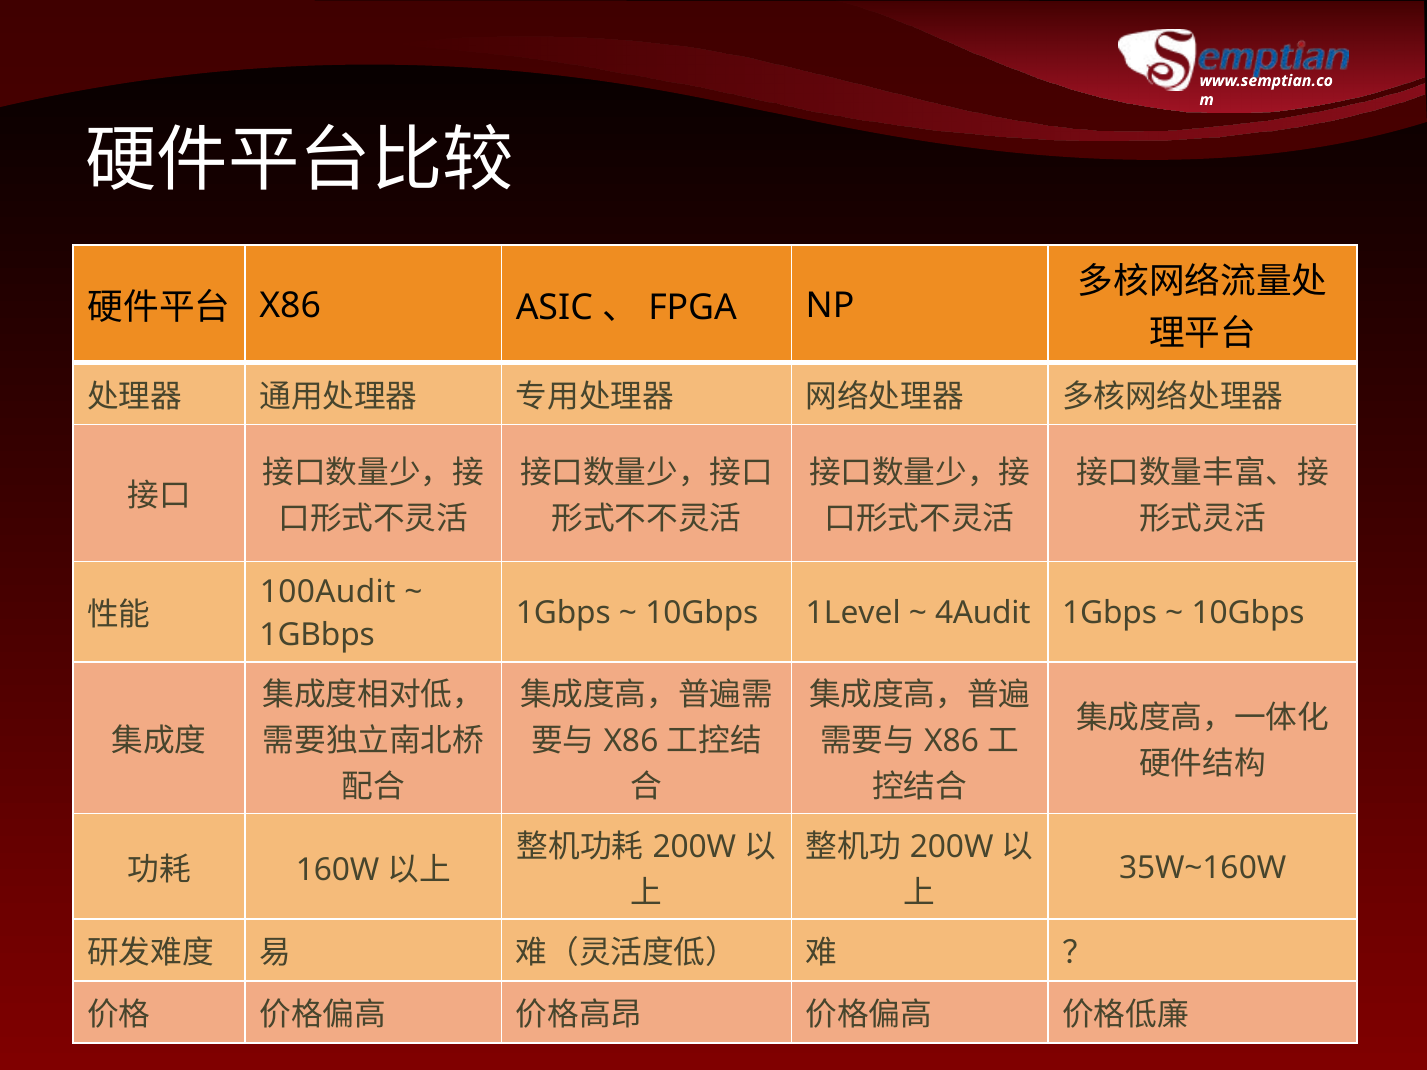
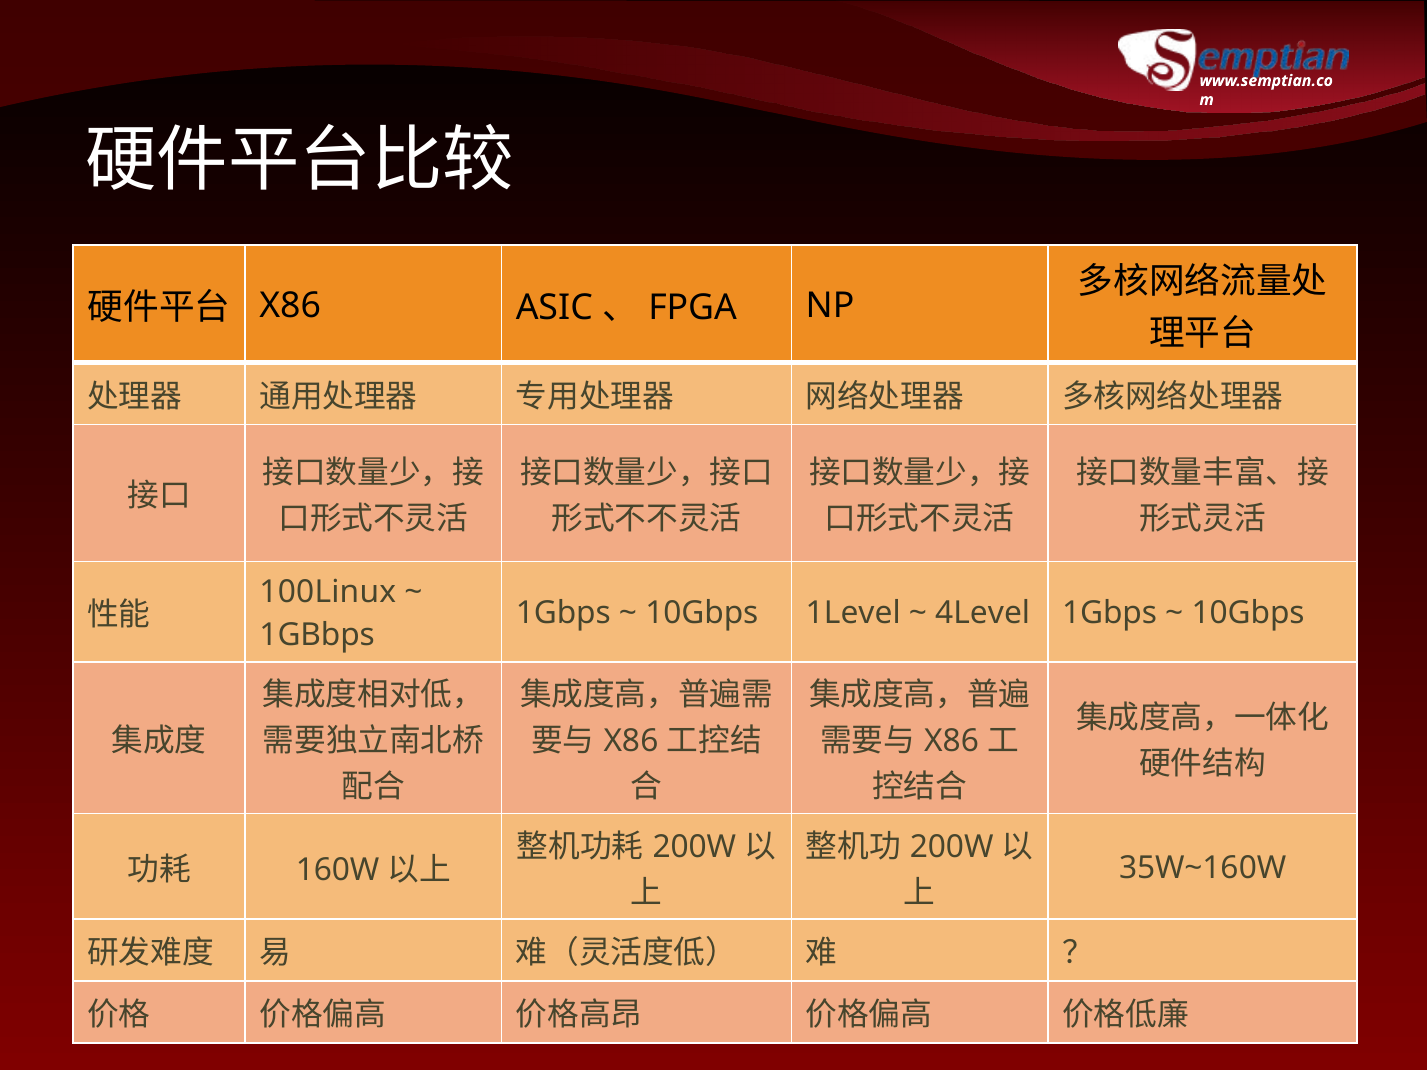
100Audit: 100Audit -> 100Linux (328, 592)
4Audit: 4Audit -> 4Level (983, 614)
